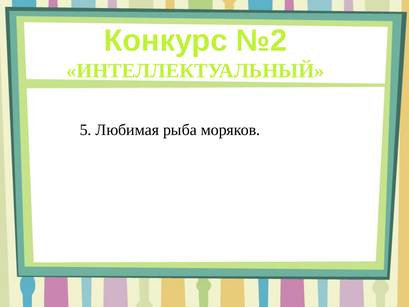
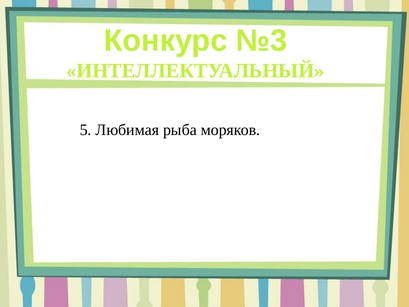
№2: №2 -> №3 (262, 41)
